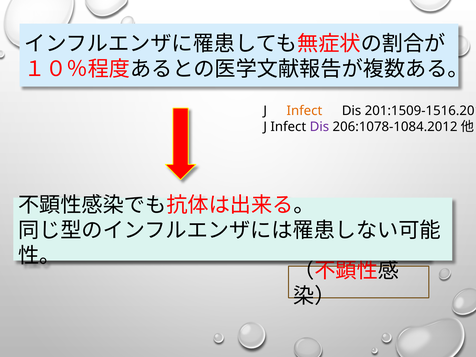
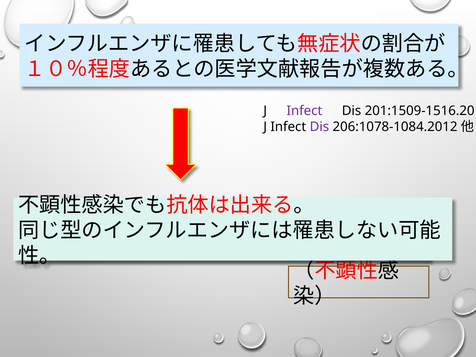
Infect colour: orange -> purple (304, 111)
